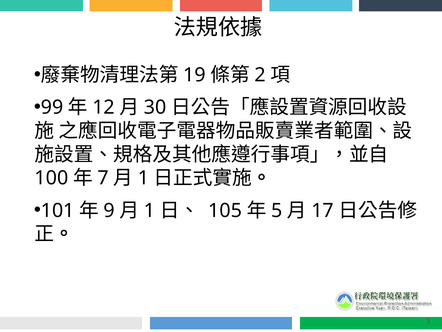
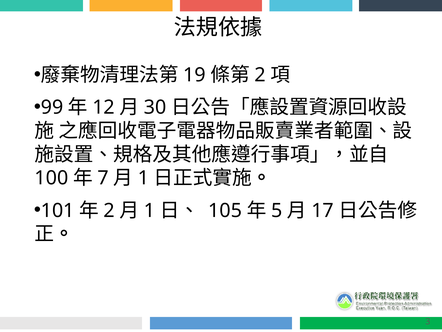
9: 9 -> 2 (109, 210)
